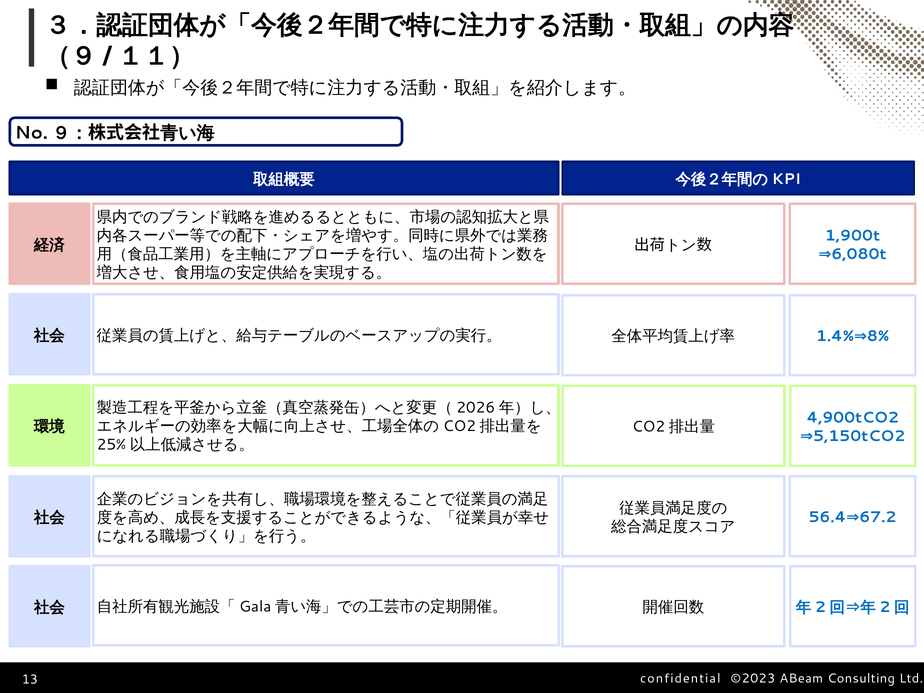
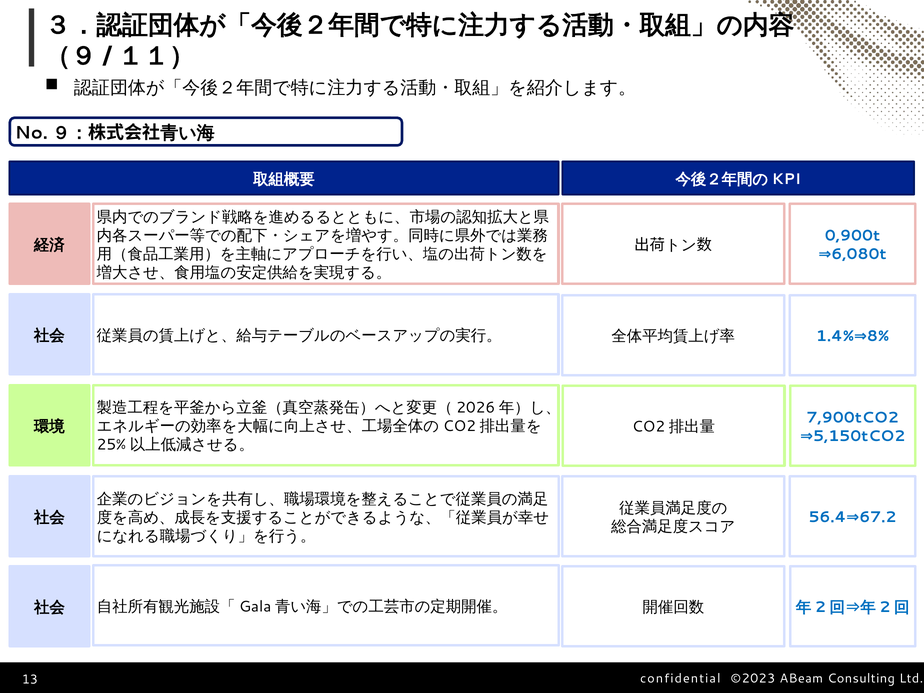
1,900t: 1,900t -> 0,900t (852, 236)
4,900tCO2: 4,900tCO2 -> 7,900tCO2 (853, 417)
